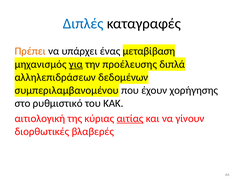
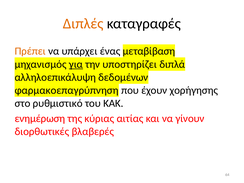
Διπλές colour: blue -> orange (83, 24)
προέλευσης: προέλευσης -> υποστηρίζει (130, 64)
αλληλεπιδράσεων: αλληλεπιδράσεων -> αλληλοεπικάλυψη (55, 77)
συμπεριλαμβανομένου: συμπεριλαμβανομένου -> φαρμακοεπαγρύπνηση (67, 90)
αιτιολογική: αιτιολογική -> ενημέρωση (40, 118)
αιτίας underline: present -> none (130, 118)
